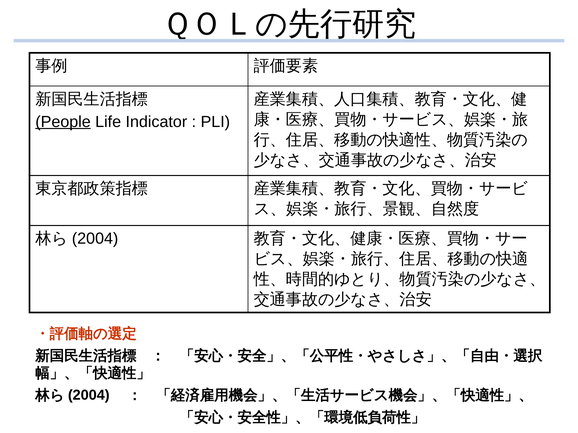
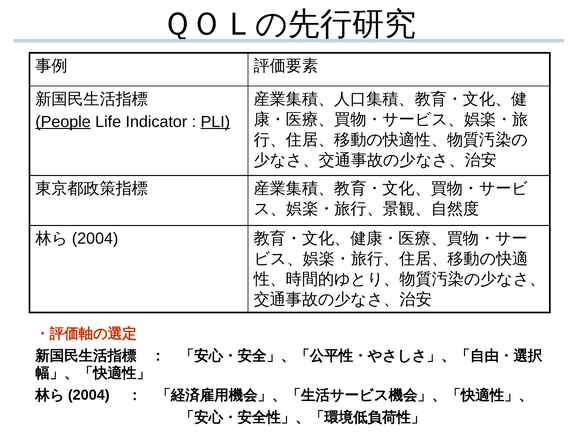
PLI underline: none -> present (215, 122)
